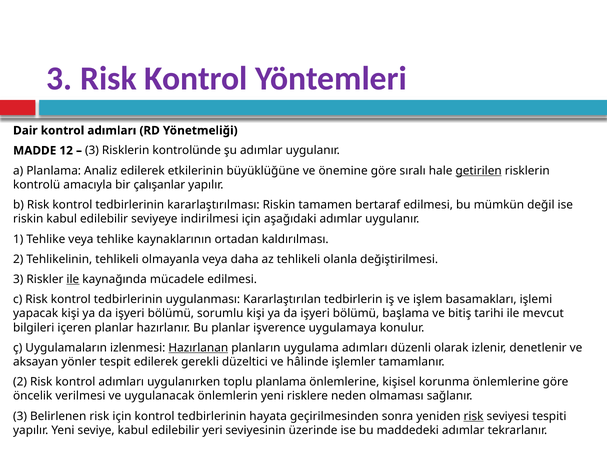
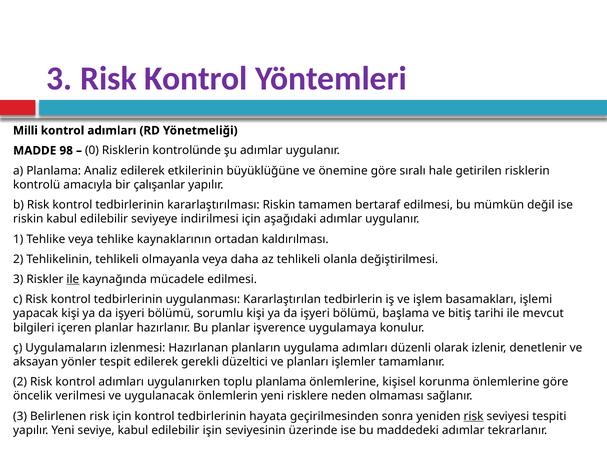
Dair: Dair -> Milli (25, 131)
12: 12 -> 98 (66, 151)
3: 3 -> 0 (92, 151)
getirilen underline: present -> none (479, 171)
Hazırlanan underline: present -> none (198, 348)
hâlinde: hâlinde -> planları (308, 362)
yeri: yeri -> işin (212, 431)
